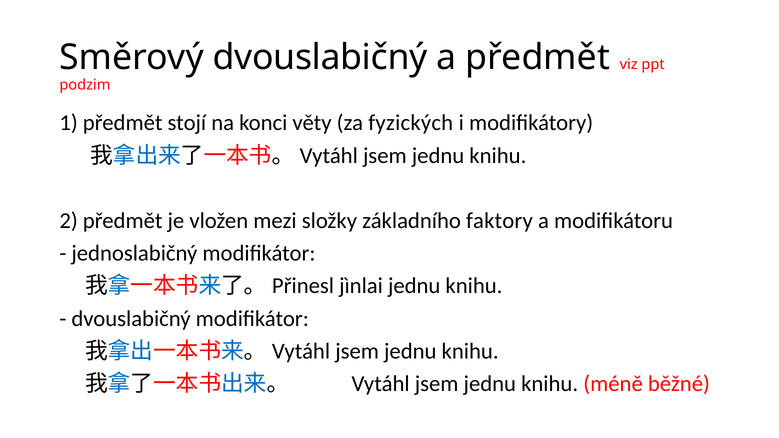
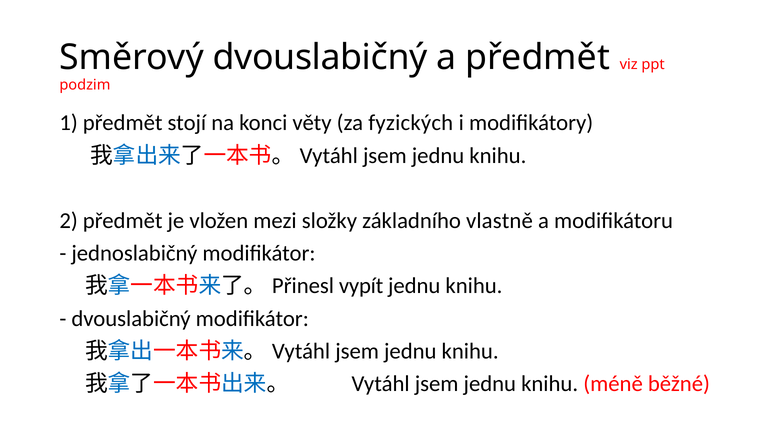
faktory: faktory -> vlastně (499, 221)
jìnlai: jìnlai -> vypít (361, 286)
